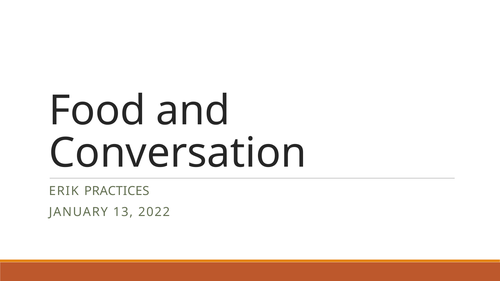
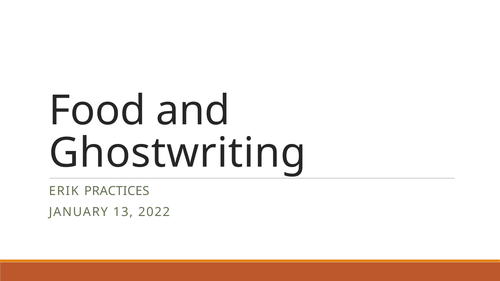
Conversation: Conversation -> Ghostwriting (177, 153)
